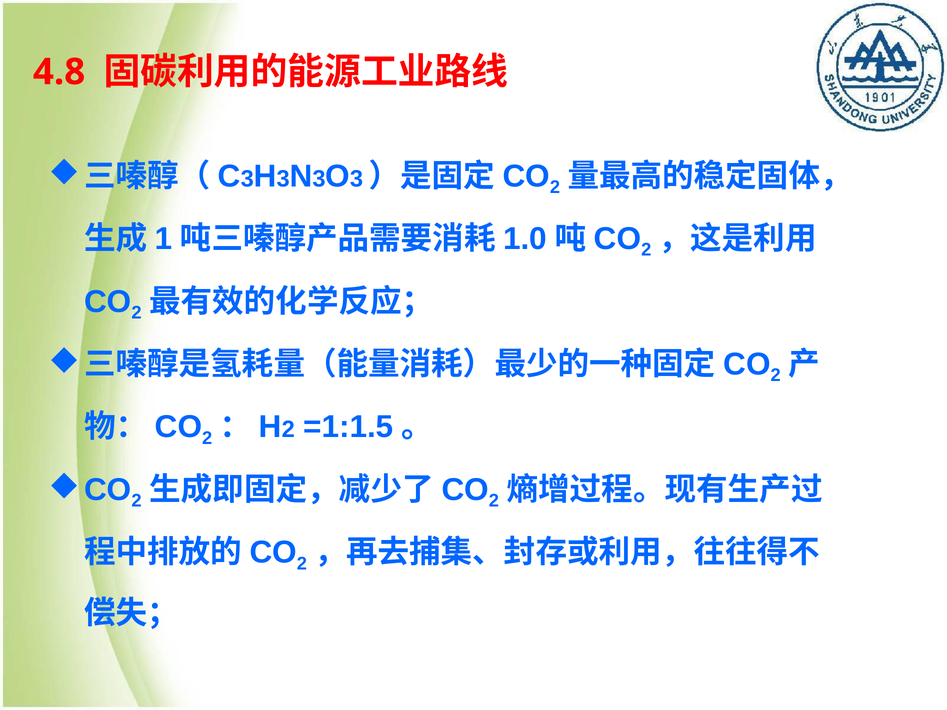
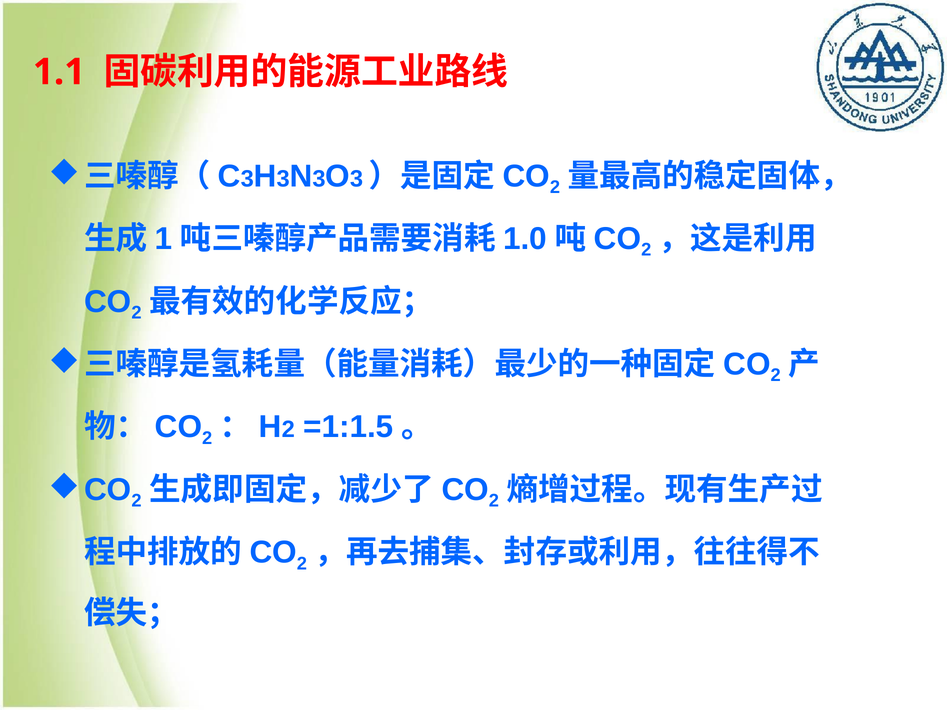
4.8: 4.8 -> 1.1 (59, 72)
